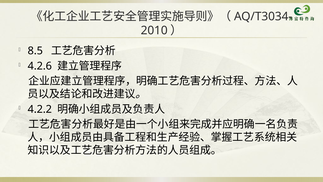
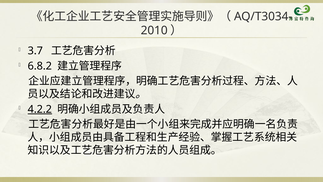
8.5: 8.5 -> 3.7 (35, 51)
4.2.6: 4.2.6 -> 6.8.2 (40, 66)
4.2.2 underline: none -> present (40, 109)
